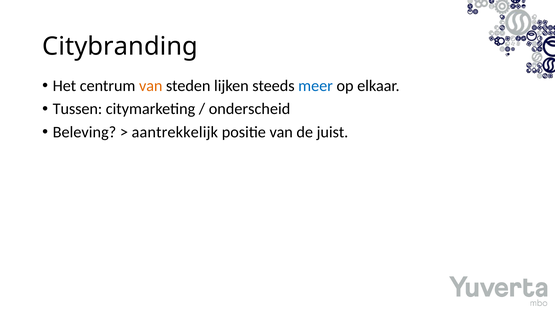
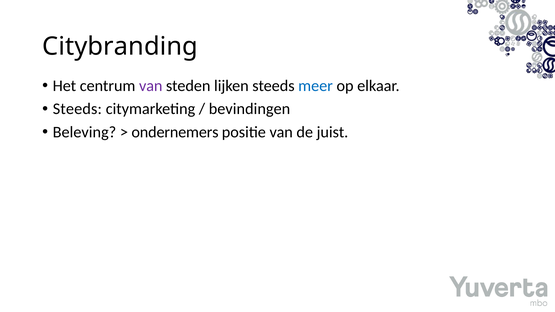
van colour: orange -> purple (151, 86)
Tussen: Tussen -> Steeds (77, 109)
onderscheid: onderscheid -> bevindingen (249, 109)
aantrekkelijk: aantrekkelijk -> ondernemers (175, 132)
